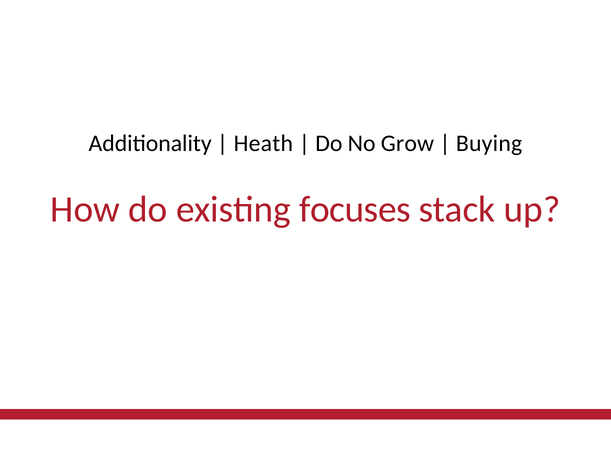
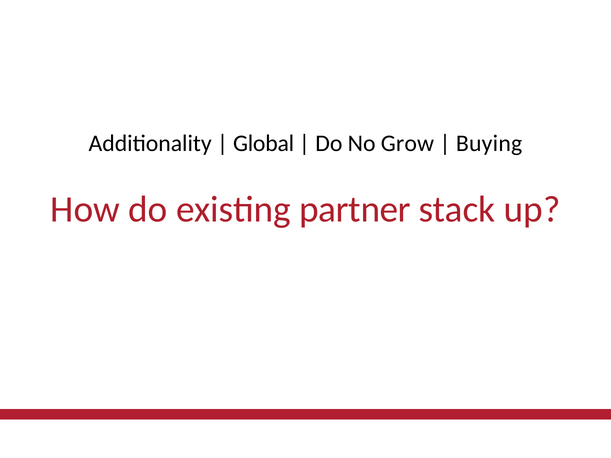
Heath: Heath -> Global (264, 144)
focuses: focuses -> partner (355, 210)
